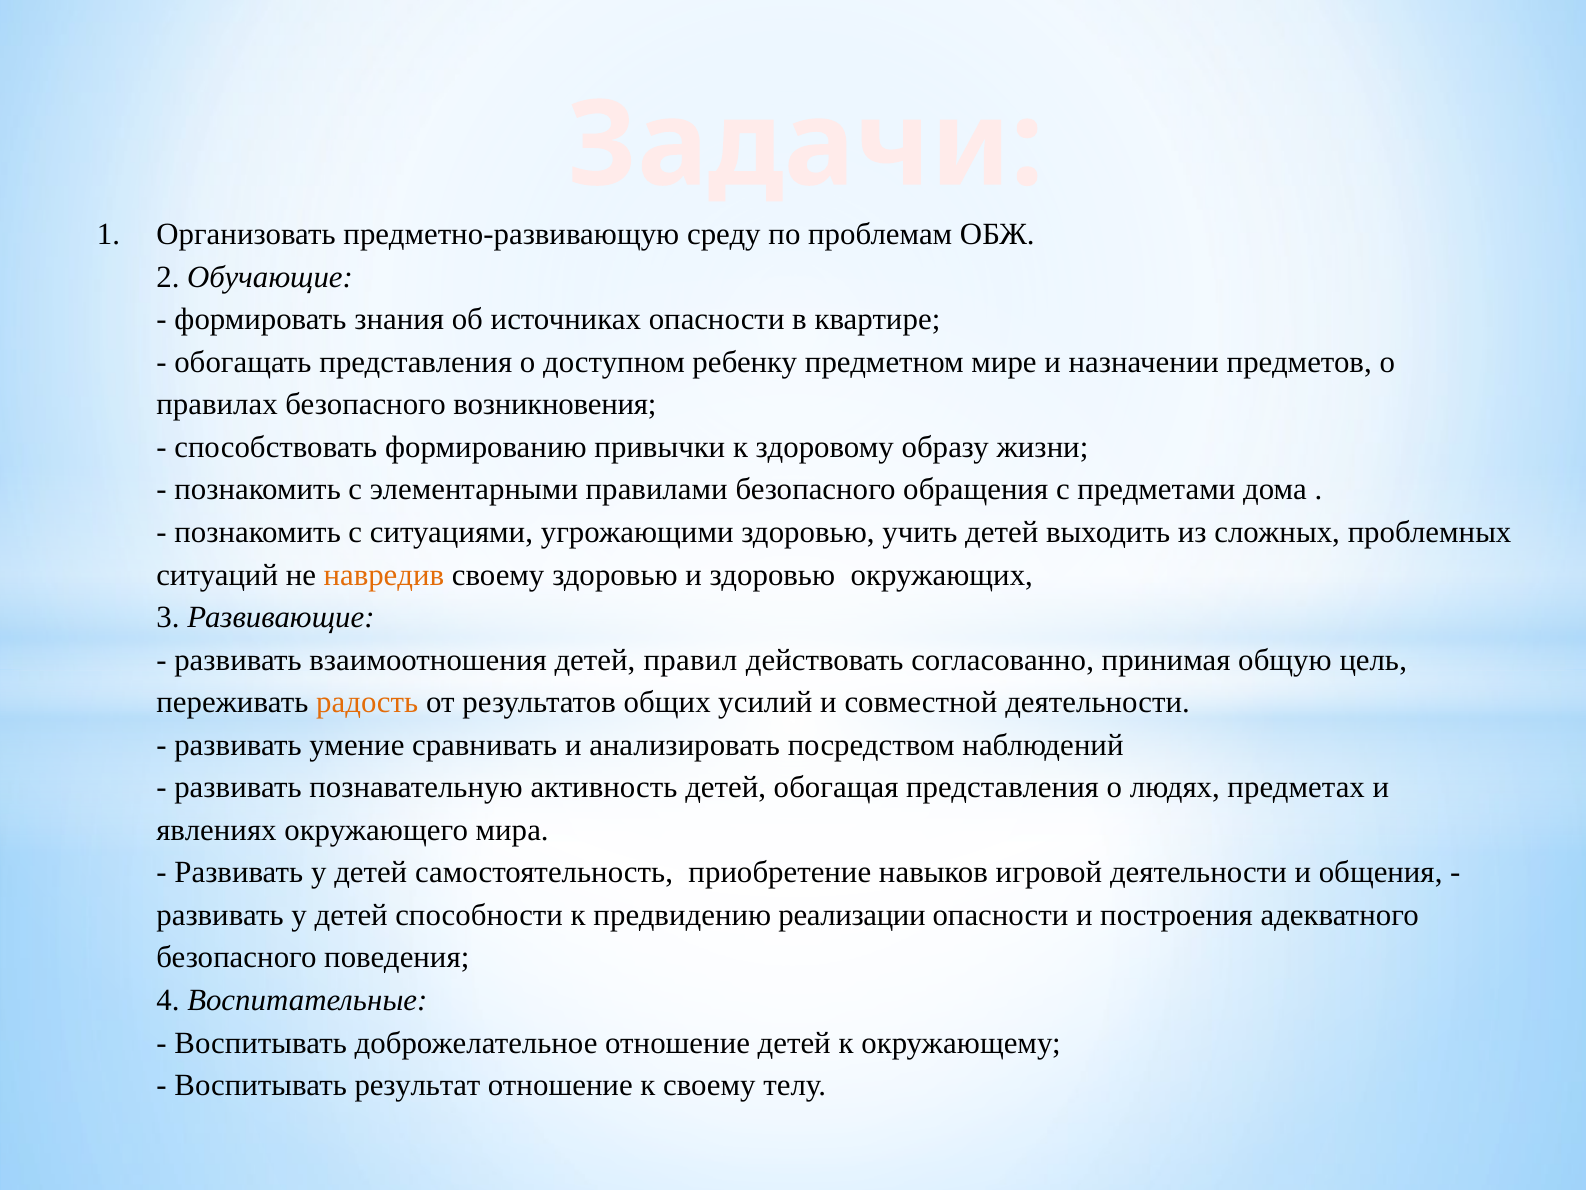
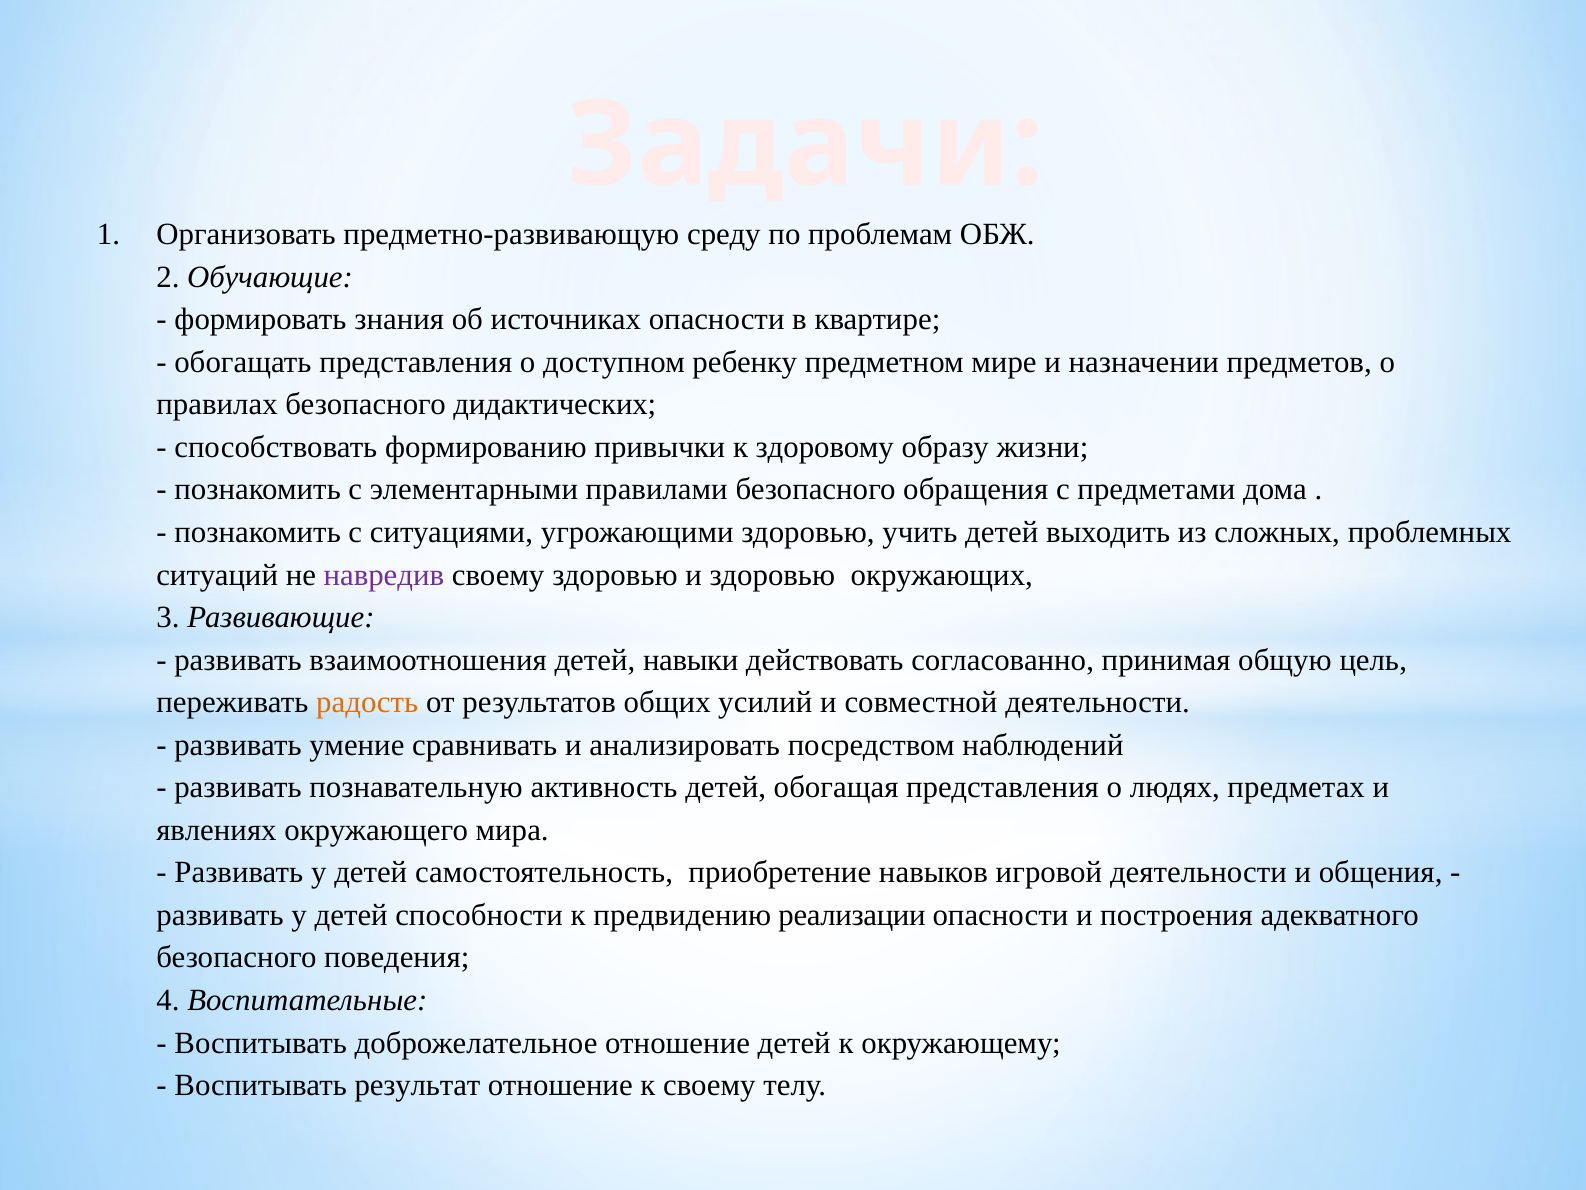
возникновения: возникновения -> дидактических (555, 405)
навредив colour: orange -> purple (384, 575)
правил: правил -> навыки (691, 660)
